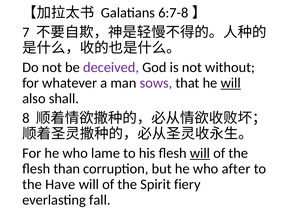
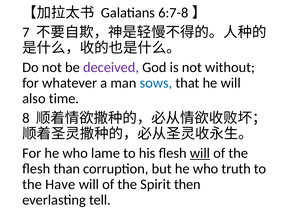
sows colour: purple -> blue (156, 83)
will underline: present -> none (231, 83)
shall: shall -> time (64, 99)
after: after -> truth (236, 169)
fiery: fiery -> then (187, 184)
fall: fall -> tell (100, 200)
